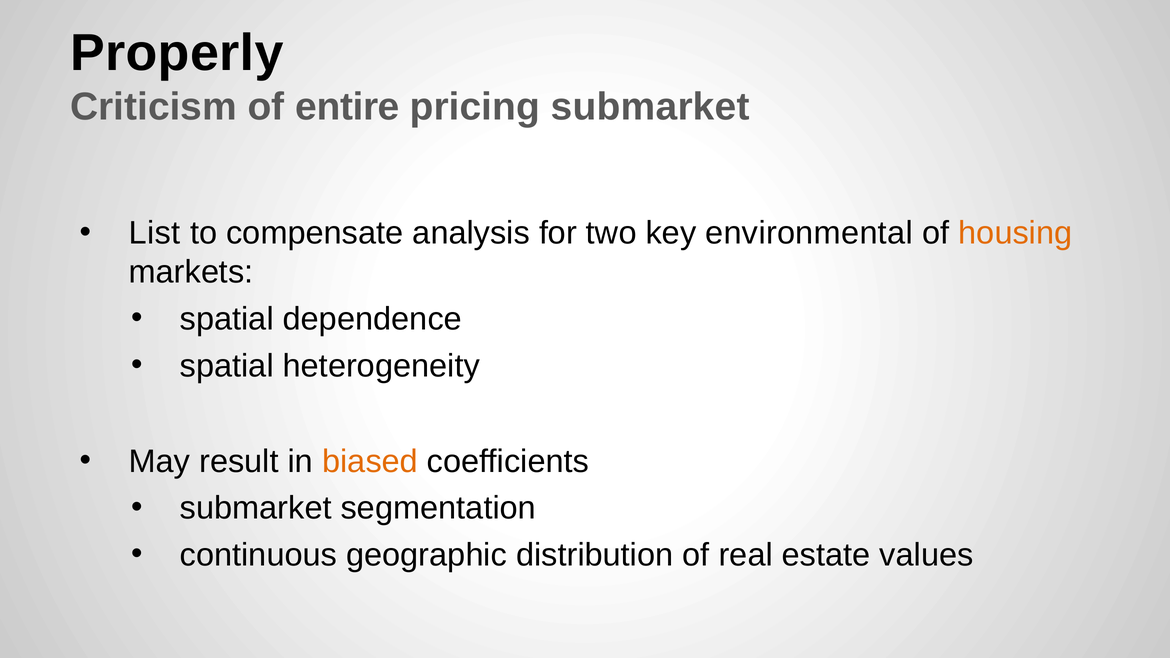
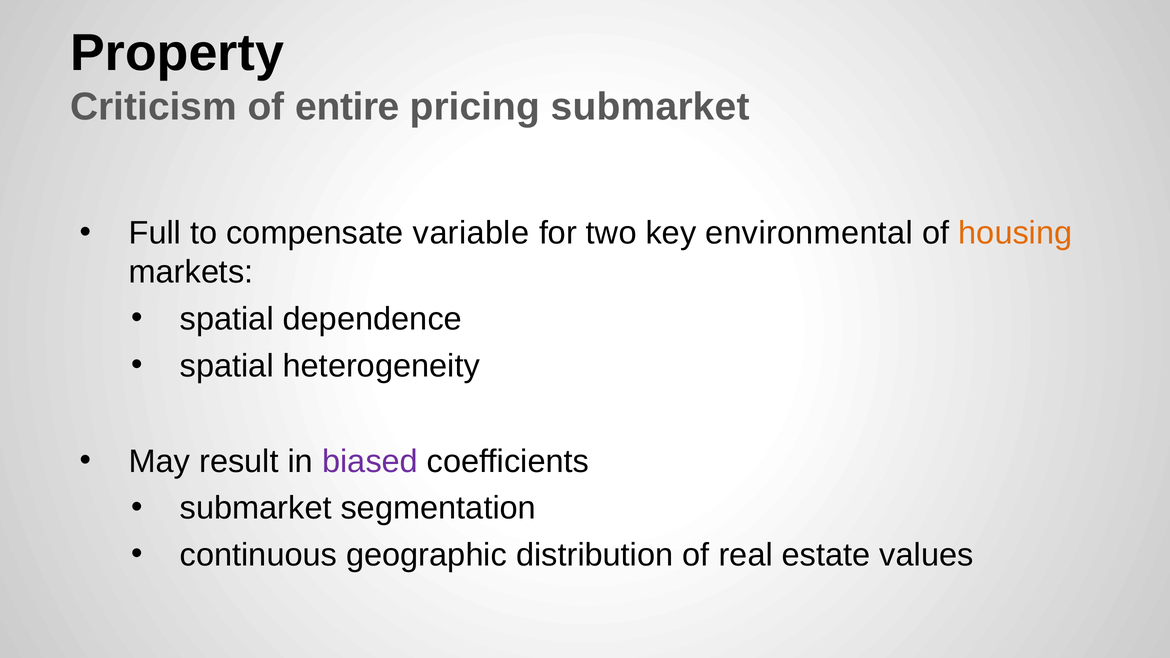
Properly: Properly -> Property (177, 53)
List: List -> Full (155, 233)
analysis: analysis -> variable (471, 233)
biased colour: orange -> purple (370, 461)
